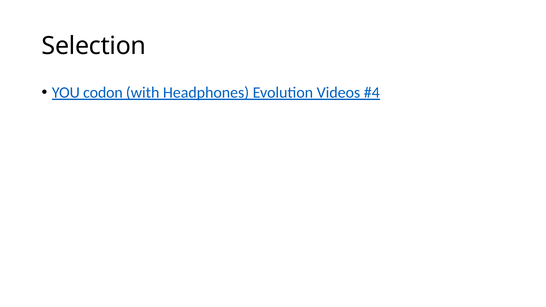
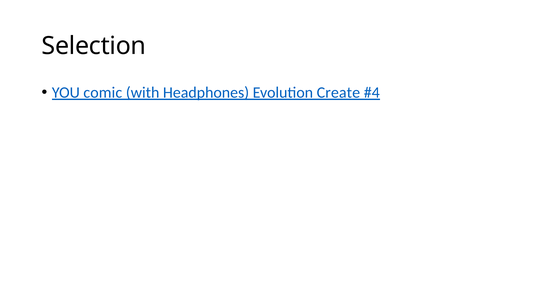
codon: codon -> comic (103, 93)
Videos: Videos -> Create (338, 93)
